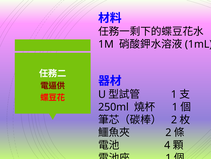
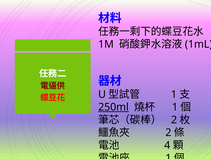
250ml underline: none -> present (114, 107)
